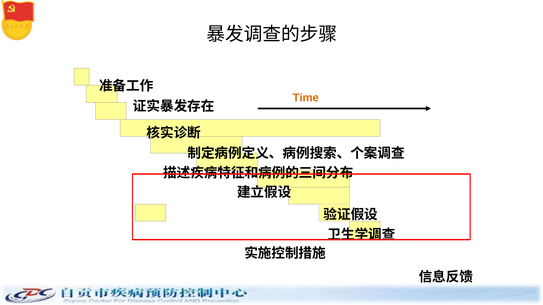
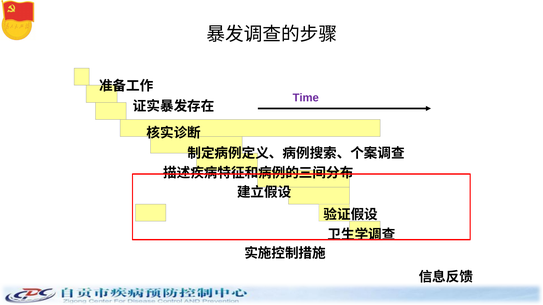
Time colour: orange -> purple (306, 98)
